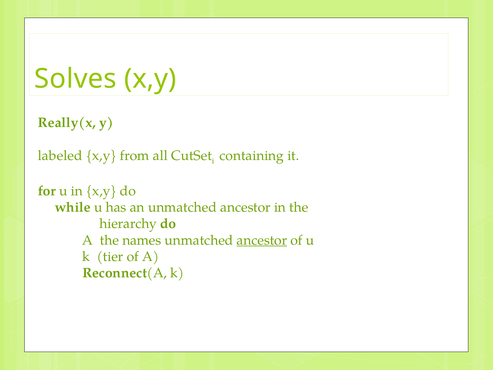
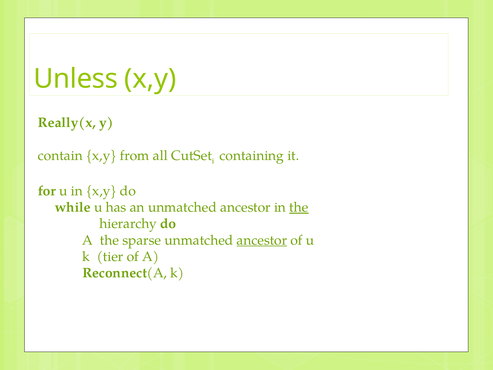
Solves: Solves -> Unless (76, 79)
labeled: labeled -> contain (60, 156)
the underline: none -> present (299, 207)
names: names -> sparse (142, 240)
